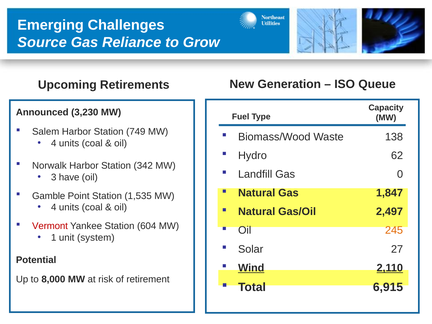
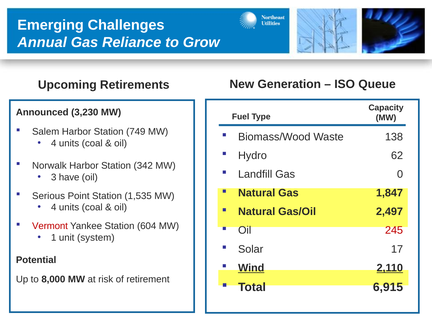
Source: Source -> Annual (42, 42)
Gamble: Gamble -> Serious (49, 196)
245 colour: orange -> red (394, 230)
27: 27 -> 17 (397, 249)
